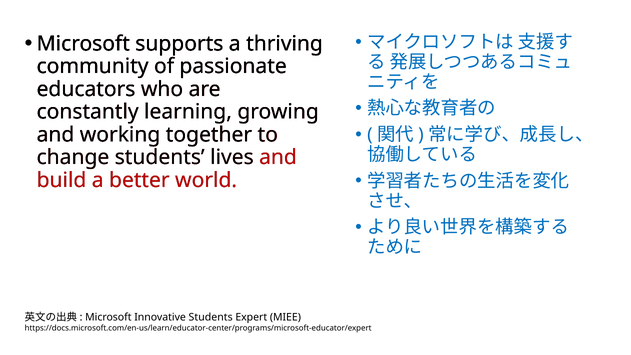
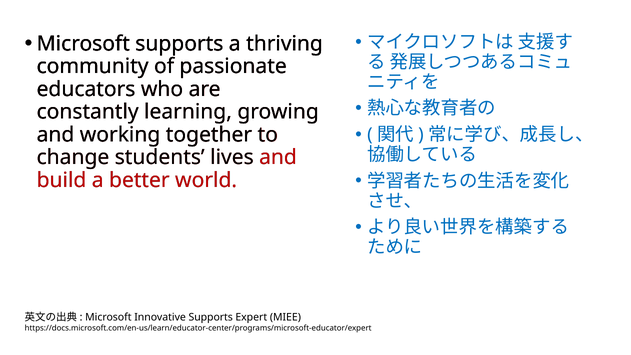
Innovative Students: Students -> Supports (211, 317)
